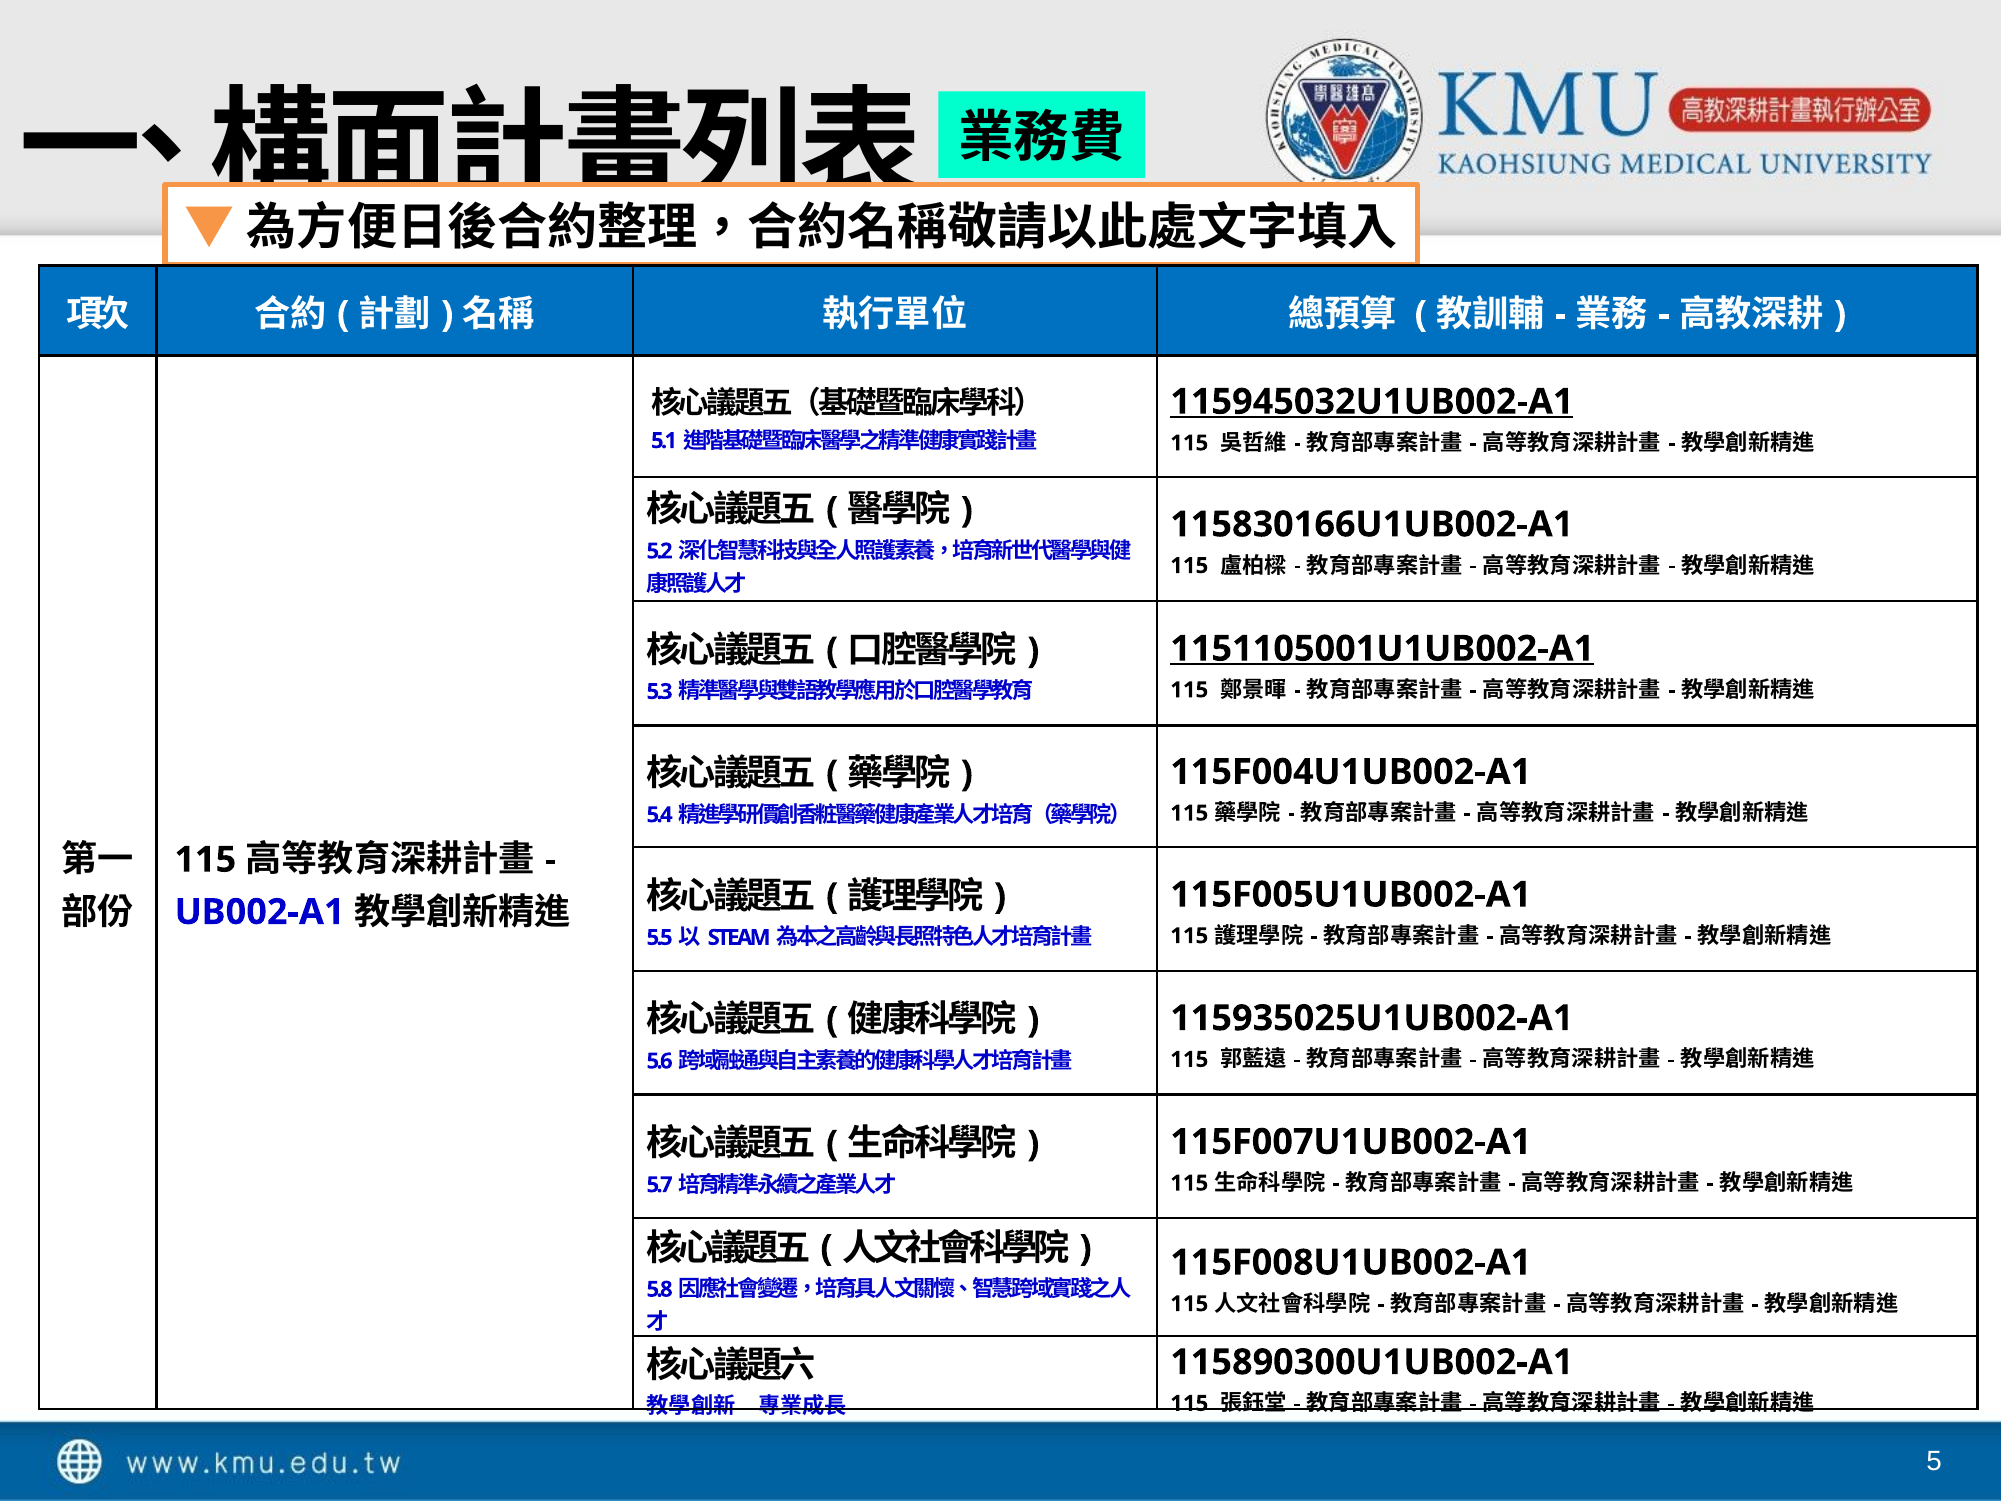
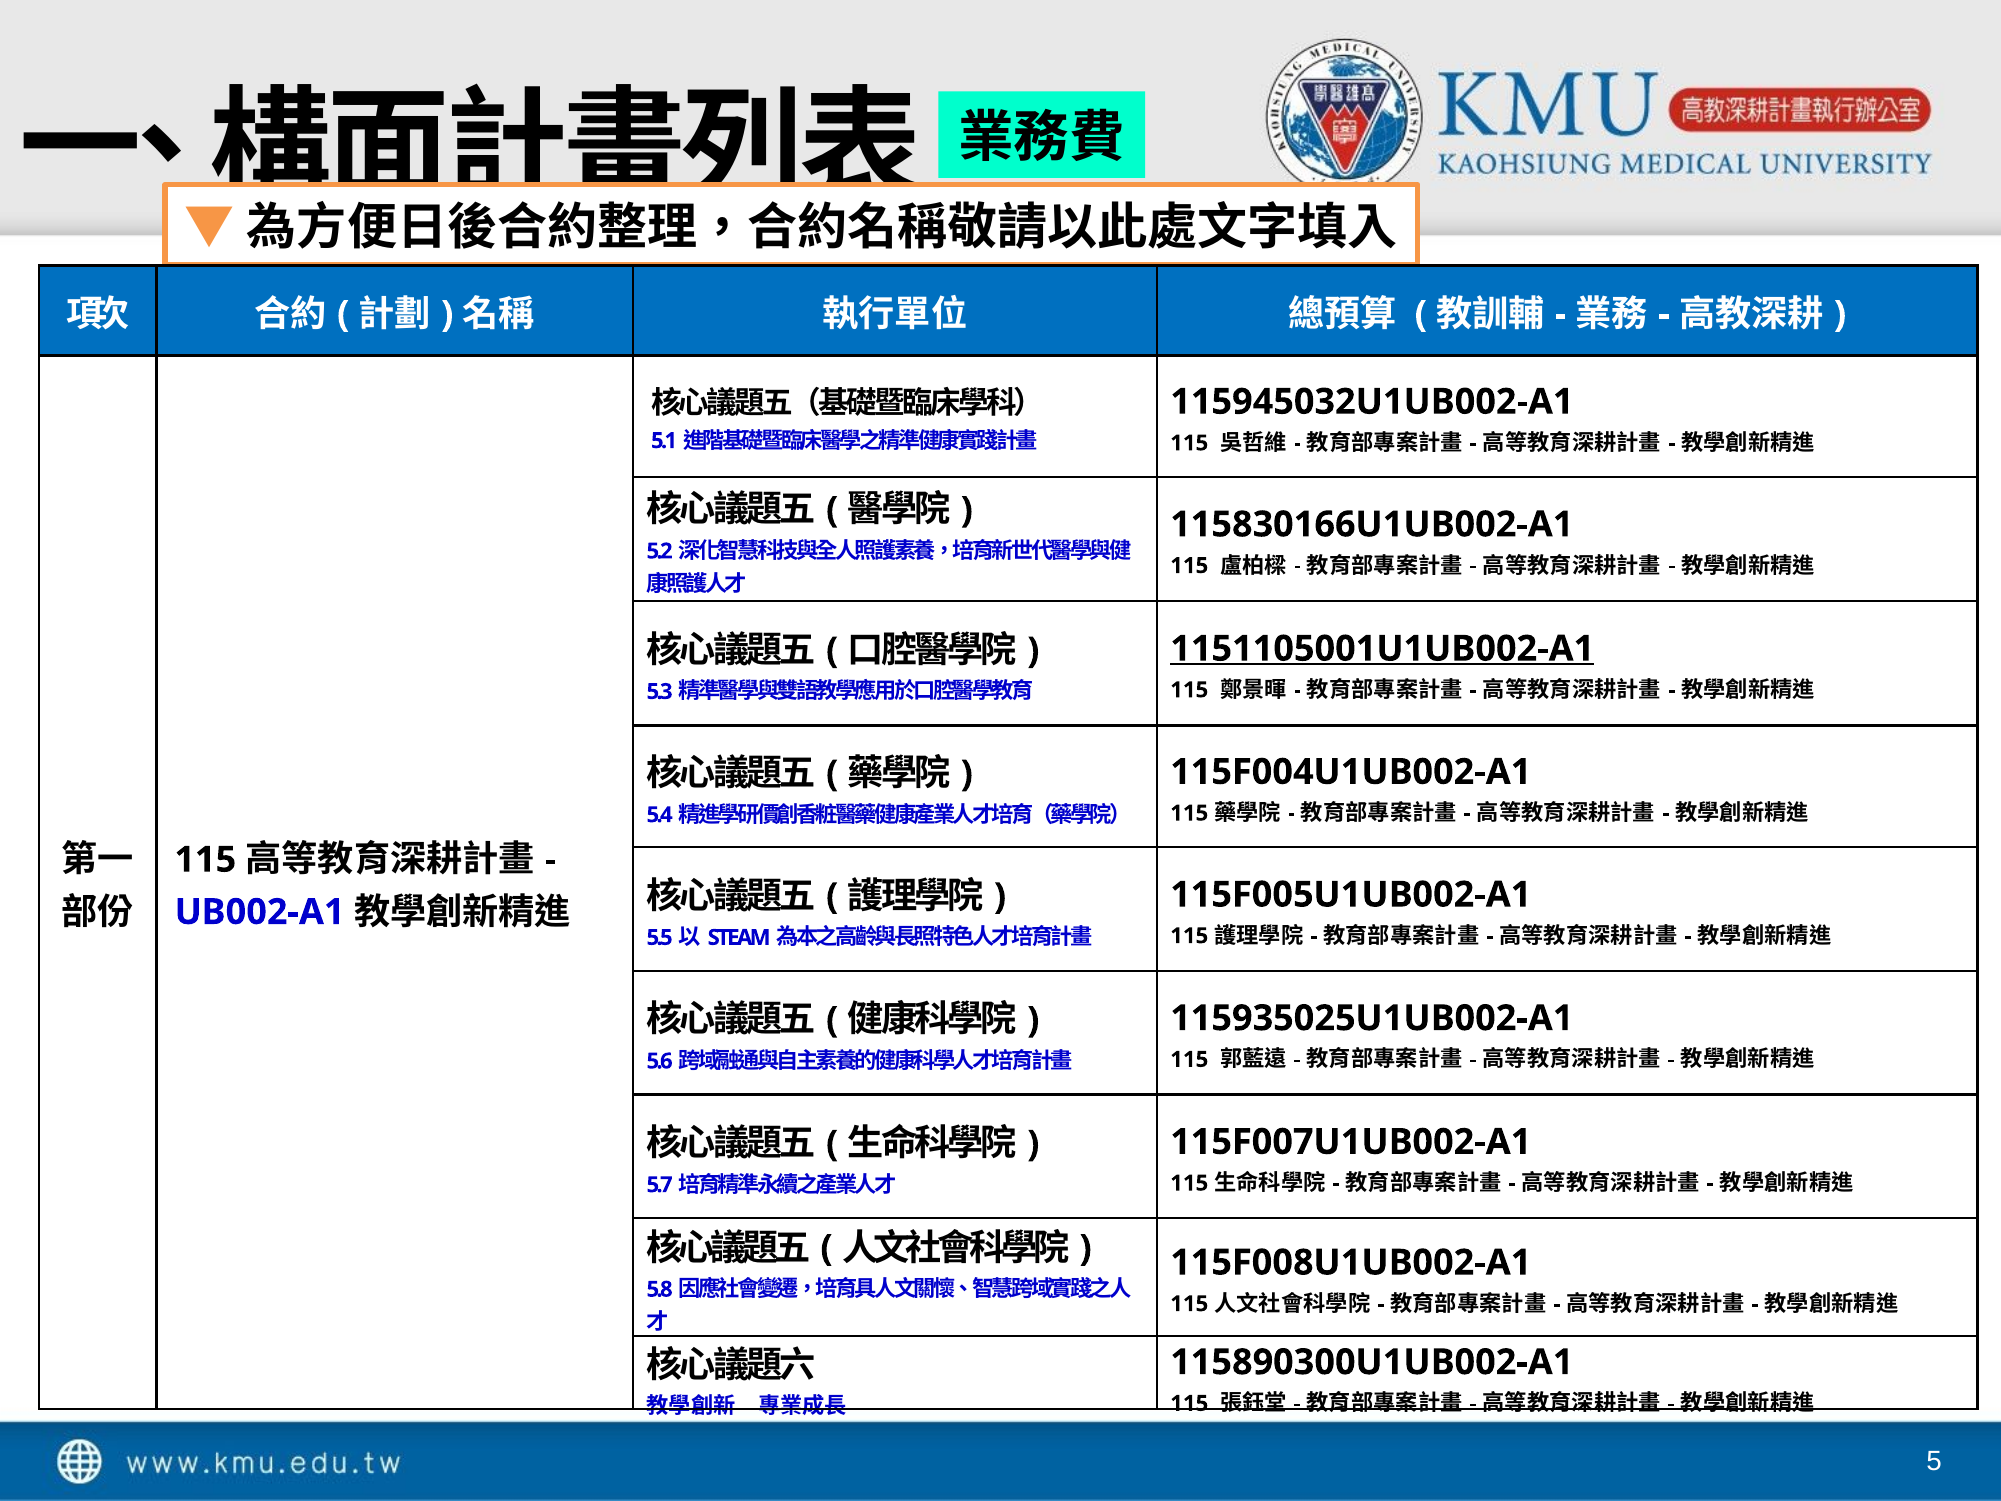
115945032U1UB002-A1 underline: present -> none (1372, 402)
